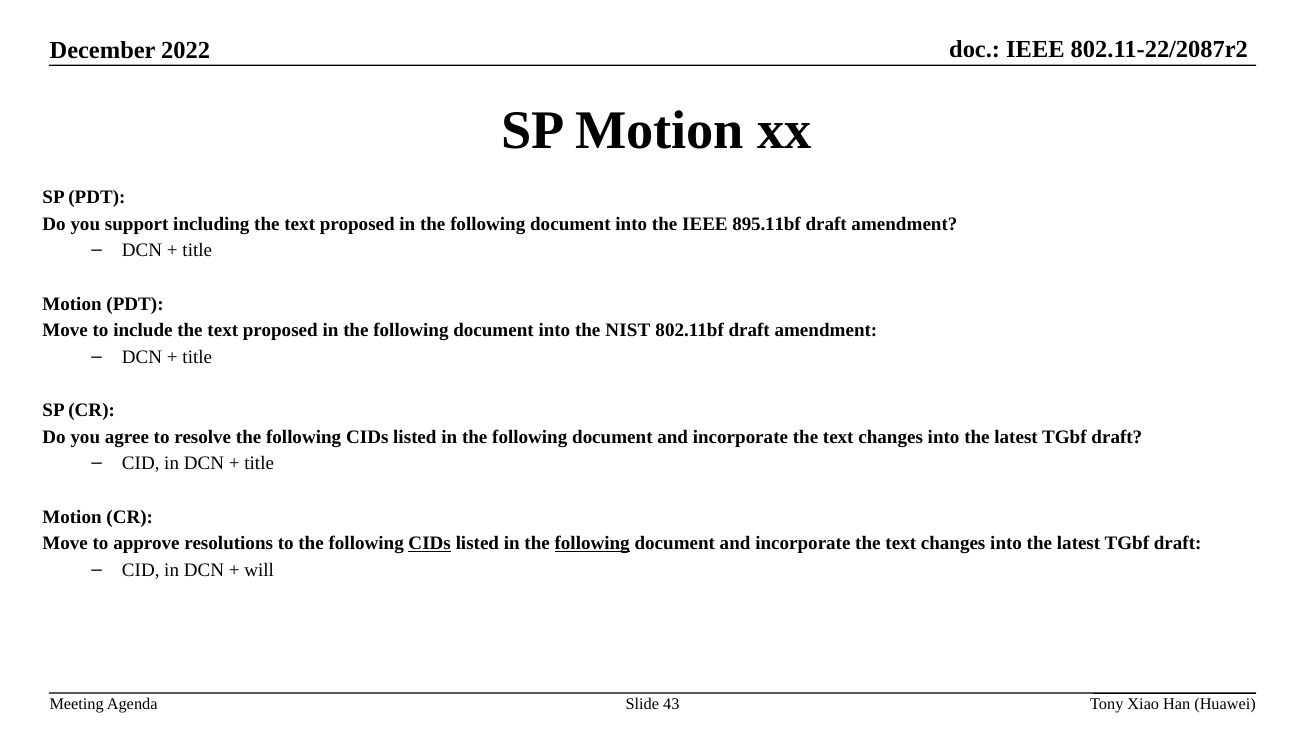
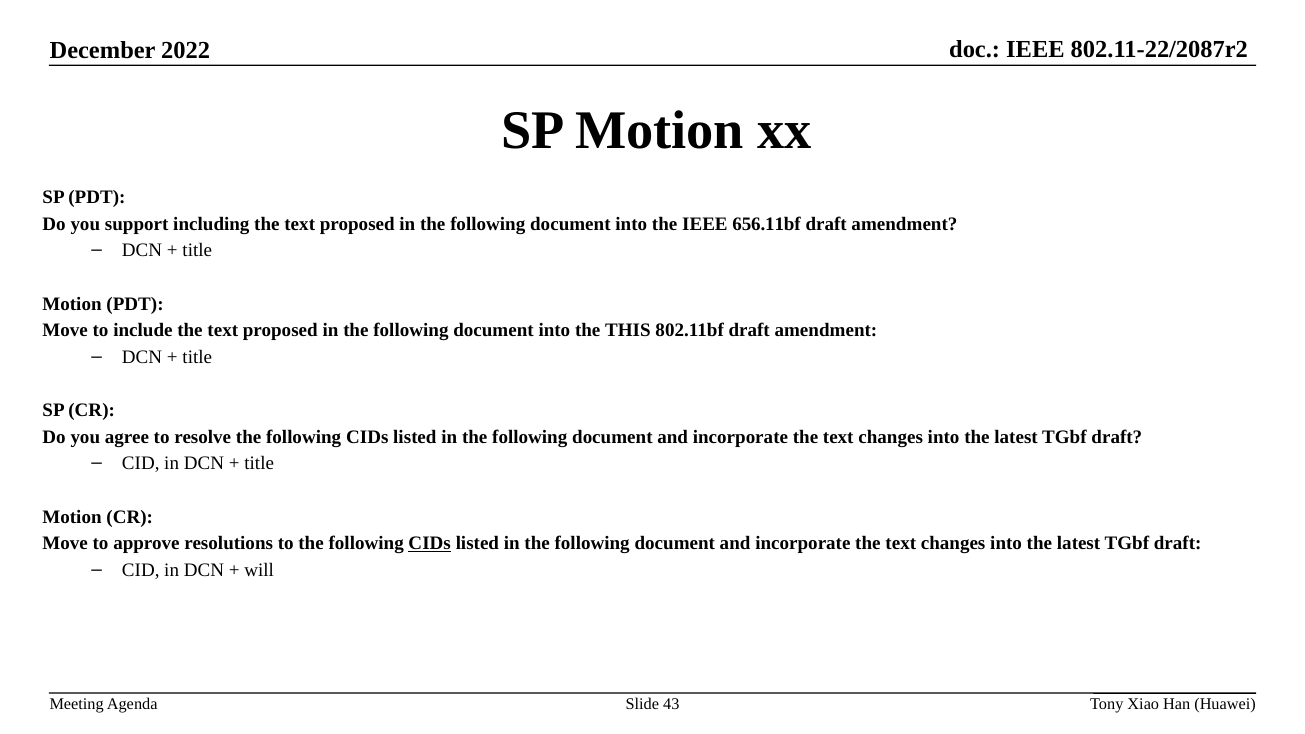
895.11bf: 895.11bf -> 656.11bf (767, 224)
NIST: NIST -> THIS (628, 330)
following underline: present -> none (592, 544)
